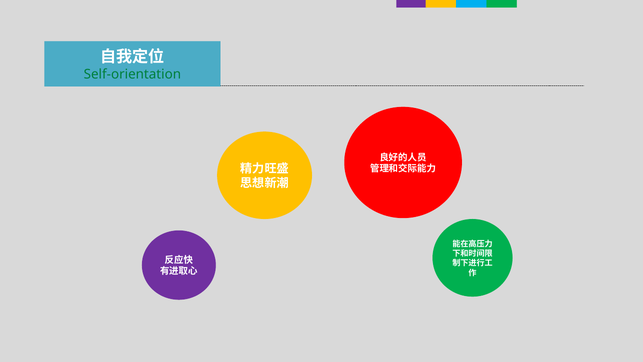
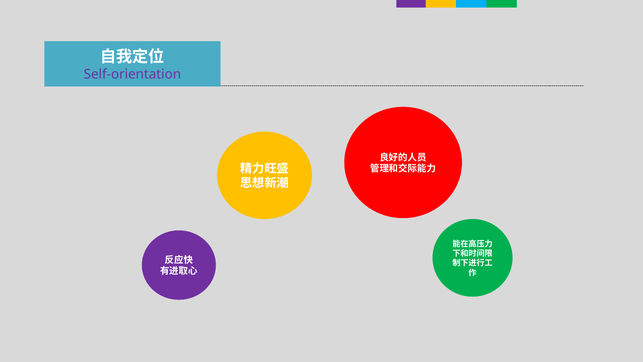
Self-orientation colour: green -> purple (132, 74)
